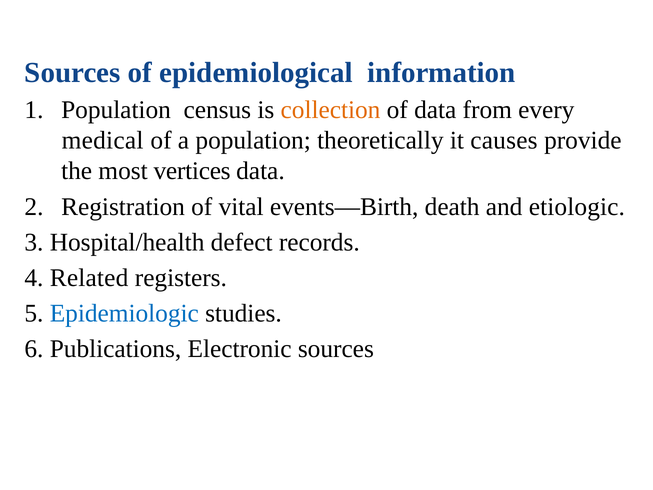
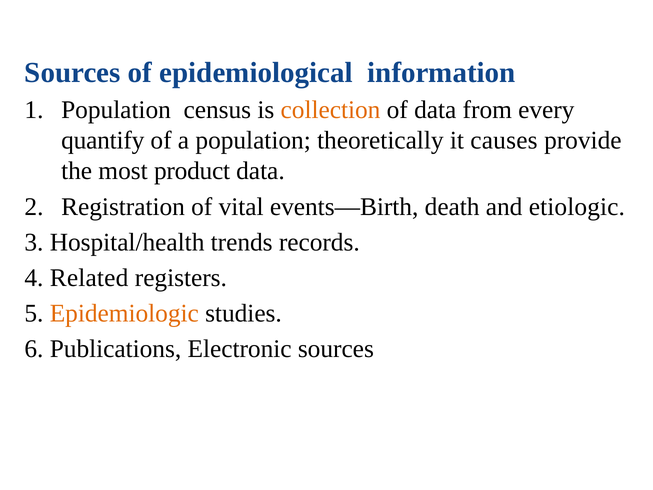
medical: medical -> quantify (103, 140)
vertices: vertices -> product (192, 171)
defect: defect -> trends (242, 242)
Epidemiologic colour: blue -> orange (124, 313)
